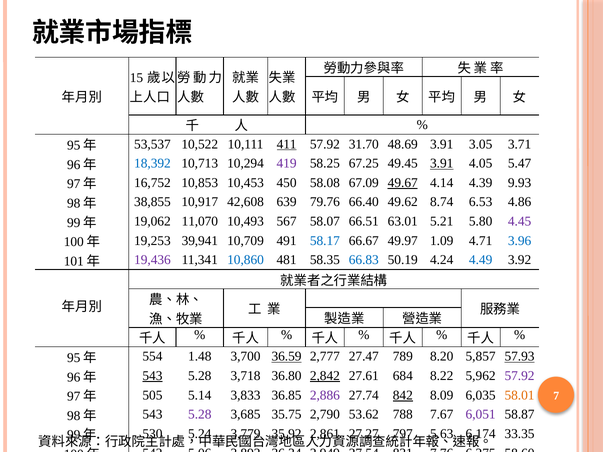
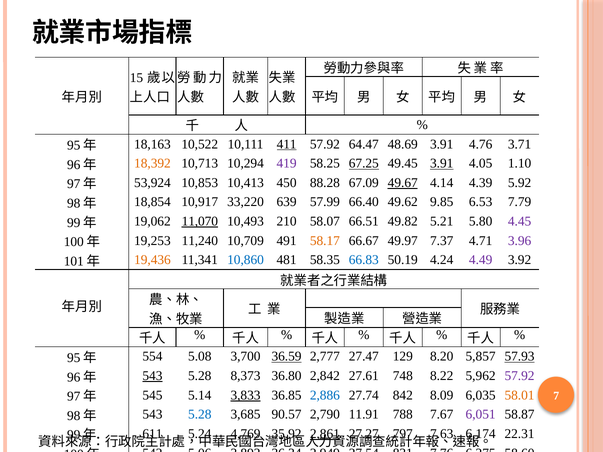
53,537: 53,537 -> 18,163 (152, 144)
31.70: 31.70 -> 64.47 (364, 144)
3.05: 3.05 -> 4.76 (481, 144)
18,392 colour: blue -> orange (152, 163)
67.25 underline: none -> present (364, 163)
5.47: 5.47 -> 1.10 (520, 163)
16,752: 16,752 -> 53,924 (152, 183)
10,453: 10,453 -> 10,413 (246, 183)
58.08: 58.08 -> 88.28 (325, 183)
9.93: 9.93 -> 5.92 (520, 183)
38,855: 38,855 -> 18,854 (152, 202)
42,608: 42,608 -> 33,220 (246, 202)
79.76: 79.76 -> 57.99 (325, 202)
8.74: 8.74 -> 9.85 (442, 202)
4.86: 4.86 -> 7.79 (520, 202)
11,070 underline: none -> present (200, 221)
567: 567 -> 210 (287, 221)
63.01: 63.01 -> 49.82 (403, 221)
39,941: 39,941 -> 11,240 (200, 241)
58.17 colour: blue -> orange (325, 241)
1.09: 1.09 -> 7.37 (442, 241)
3.96 colour: blue -> purple (520, 241)
19,436 colour: purple -> orange (152, 260)
4.49 colour: blue -> purple (481, 260)
1.48: 1.48 -> 5.08 (200, 357)
789: 789 -> 129 (403, 357)
3,718: 3,718 -> 8,373 (246, 376)
2,842 underline: present -> none (325, 376)
684: 684 -> 748 (403, 376)
505: 505 -> 545 (152, 395)
3,833 underline: none -> present (246, 395)
2,886 colour: purple -> blue (325, 395)
842 underline: present -> none (403, 395)
5.28 colour: purple -> blue (200, 415)
35.75: 35.75 -> 90.57 (287, 415)
53.62: 53.62 -> 11.91 (364, 415)
530: 530 -> 611 (152, 434)
3,779: 3,779 -> 4,769 (246, 434)
2,861 underline: none -> present (325, 434)
5.63: 5.63 -> 7.63 (442, 434)
33.35: 33.35 -> 22.31 (520, 434)
